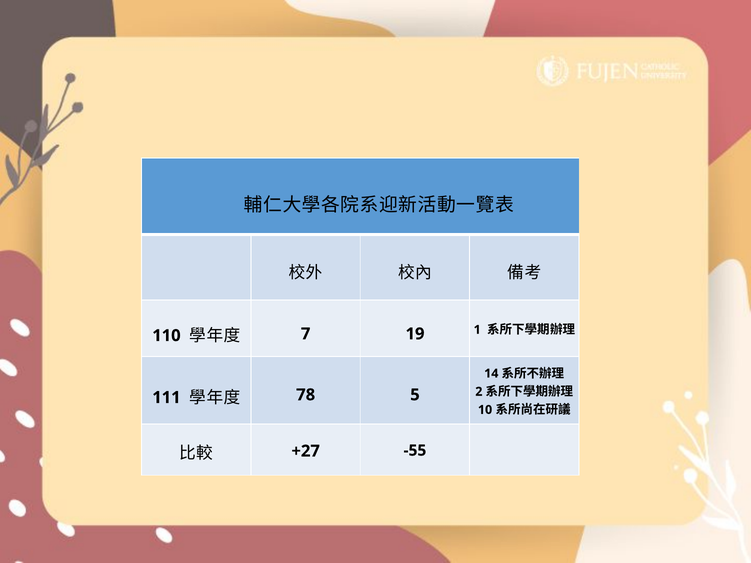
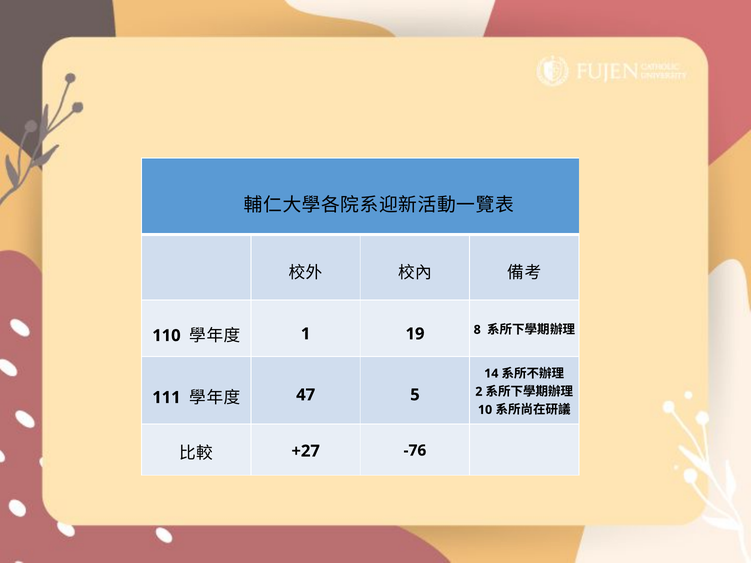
7: 7 -> 1 (306, 334)
1: 1 -> 8 (477, 330)
78: 78 -> 47 (306, 395)
-55: -55 -> -76 (415, 451)
